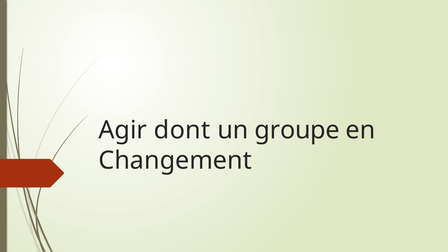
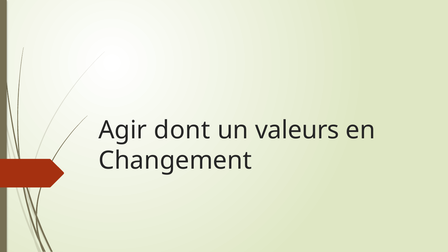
groupe: groupe -> valeurs (297, 130)
